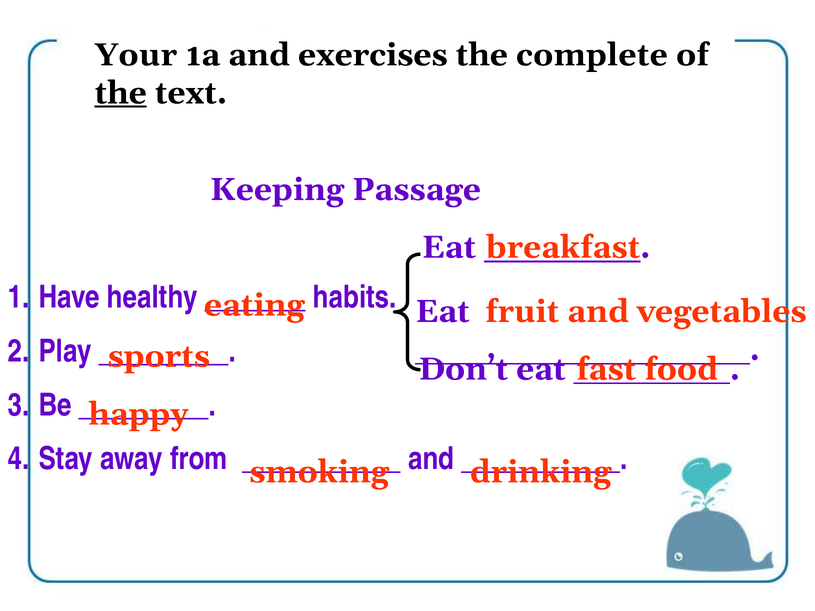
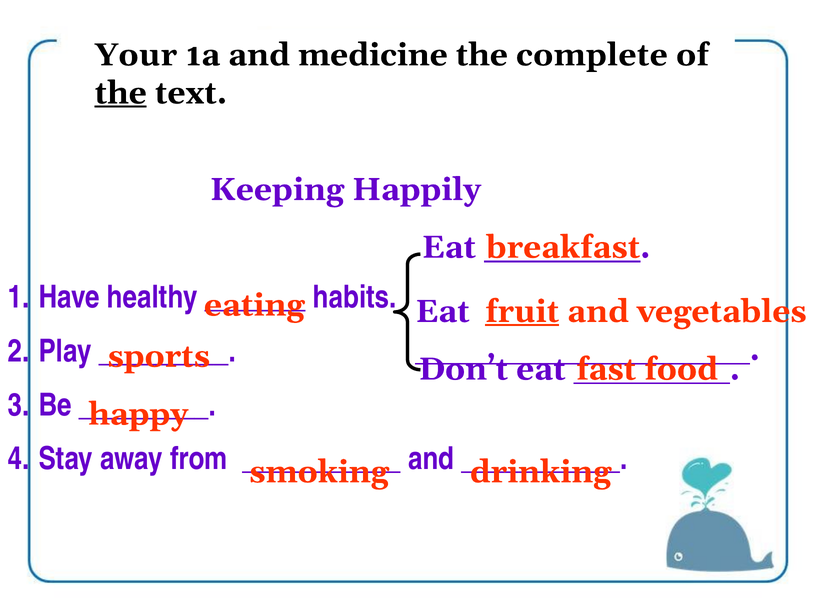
exercises: exercises -> medicine (373, 55)
Passage: Passage -> Happily (417, 190)
fruit underline: none -> present (522, 312)
